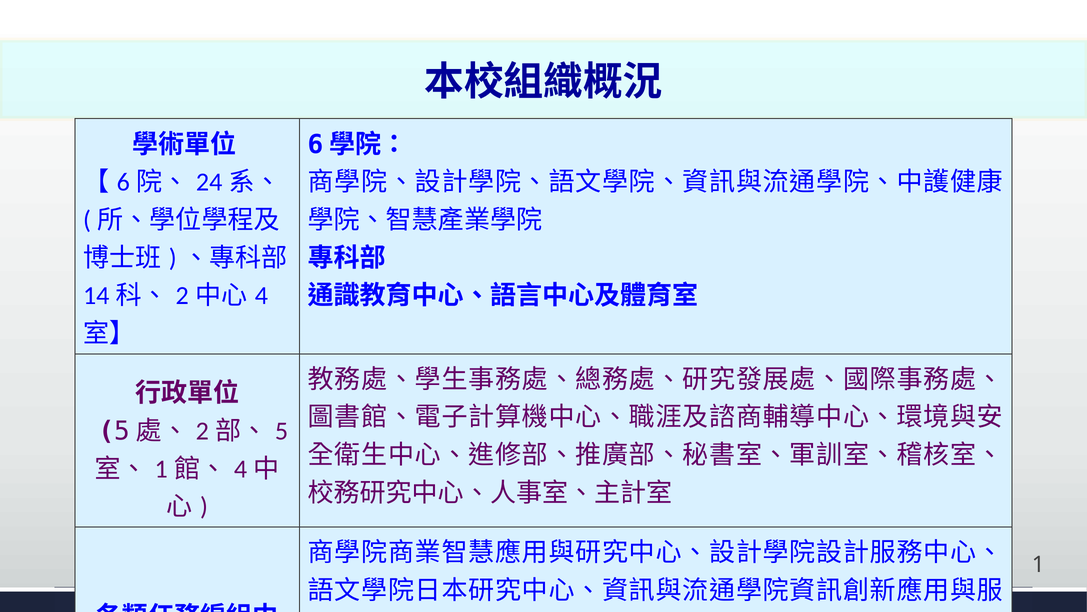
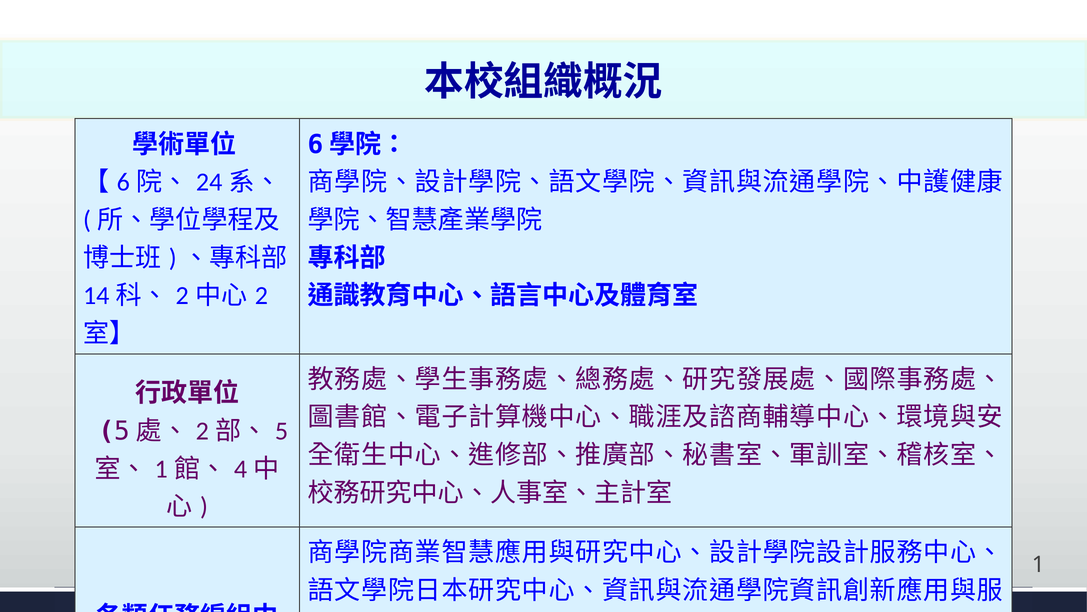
4: 4 -> 2 (261, 295)
